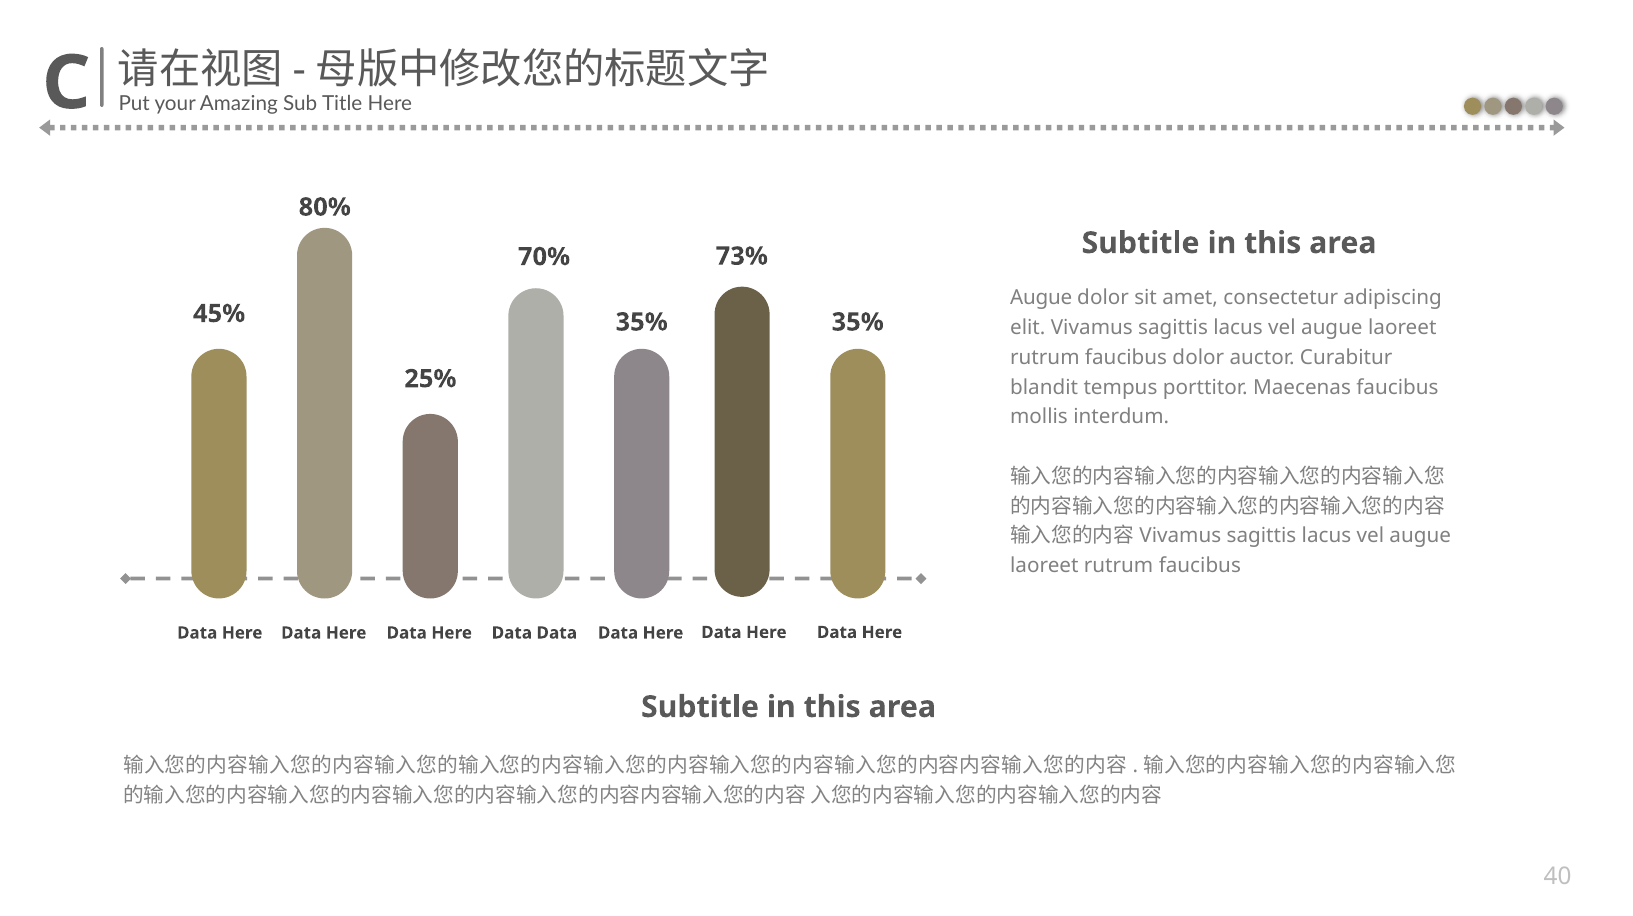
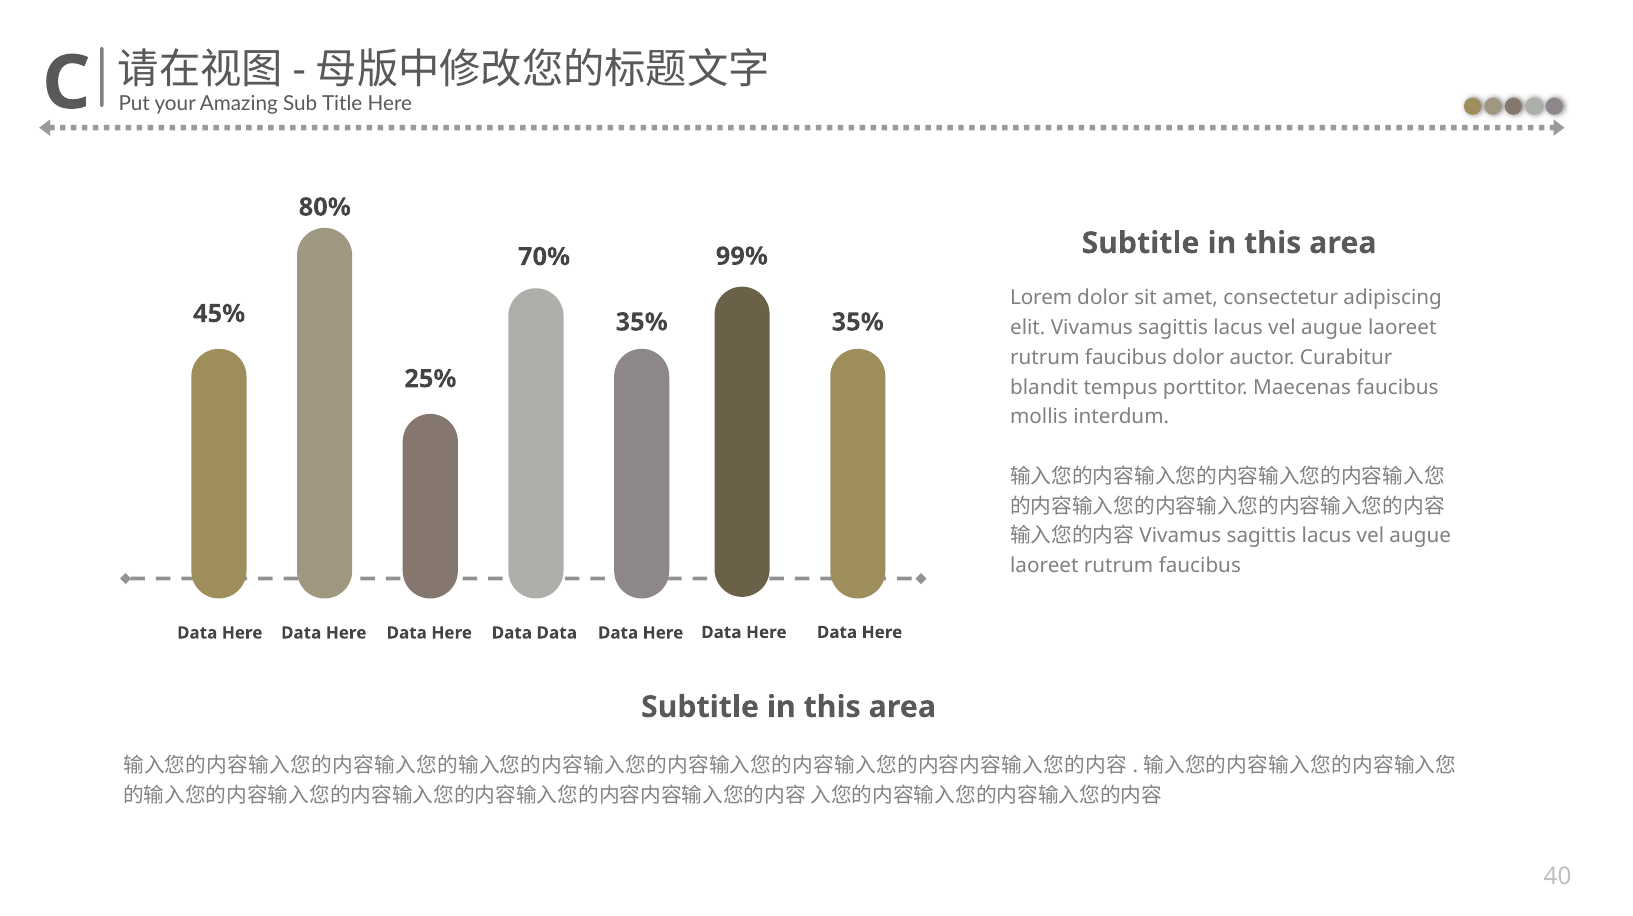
73%: 73% -> 99% (742, 256)
Augue: Augue -> Lorem (1041, 298)
